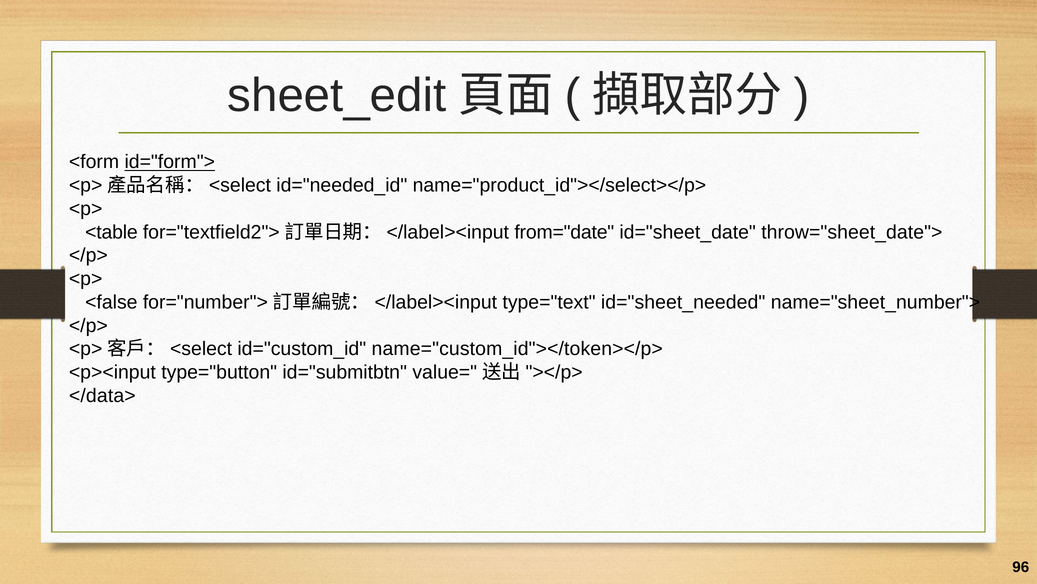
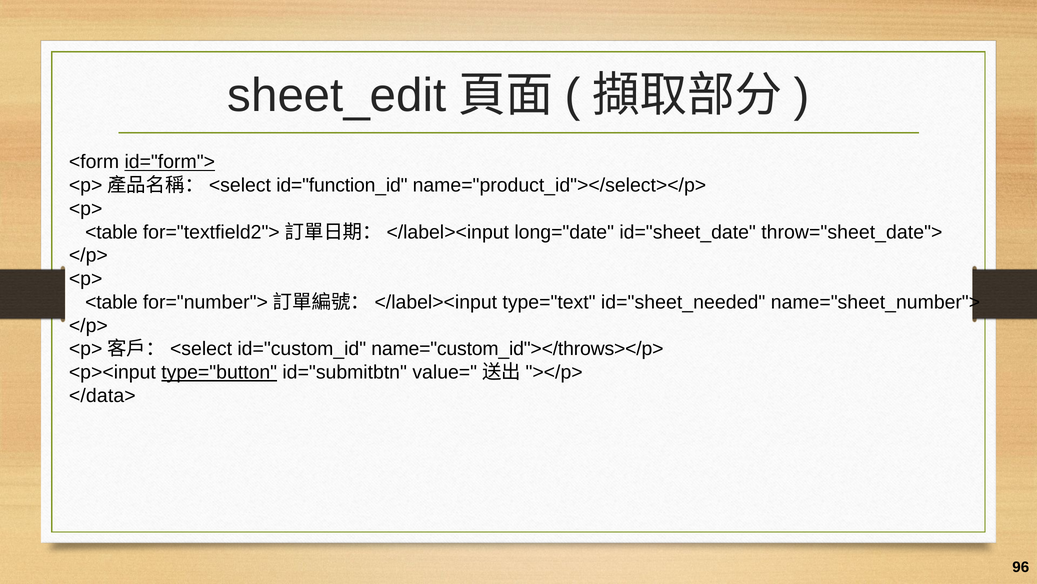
id="needed_id: id="needed_id -> id="function_id (342, 185)
from="date: from="date -> long="date (564, 232)
<false: <false -> <table (111, 302)
name="custom_id"></token></p>: name="custom_id"></token></p> -> name="custom_id"></throws></p> (517, 349)
type="button underline: none -> present (219, 372)
